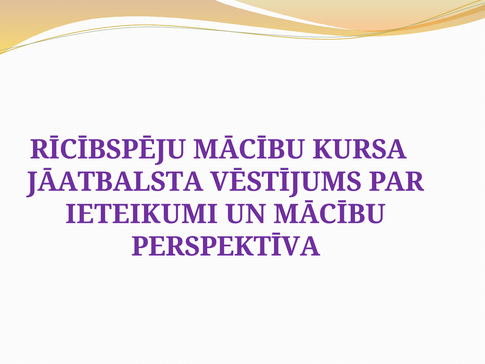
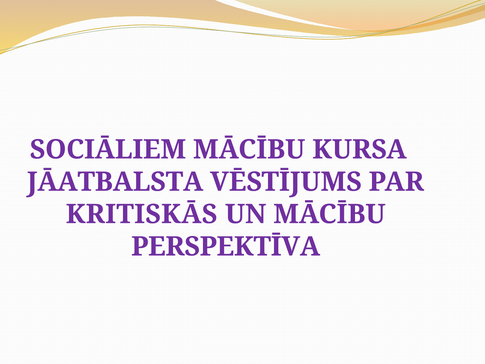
RĪCĪBSPĒJU: RĪCĪBSPĒJU -> SOCIĀLIEM (108, 149)
IETEIKUMI: IETEIKUMI -> KRITISKĀS (142, 214)
